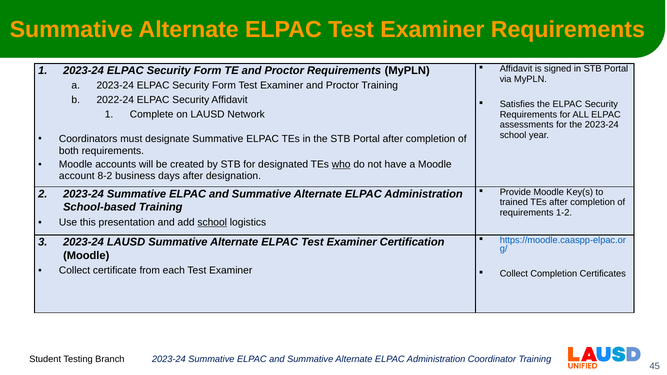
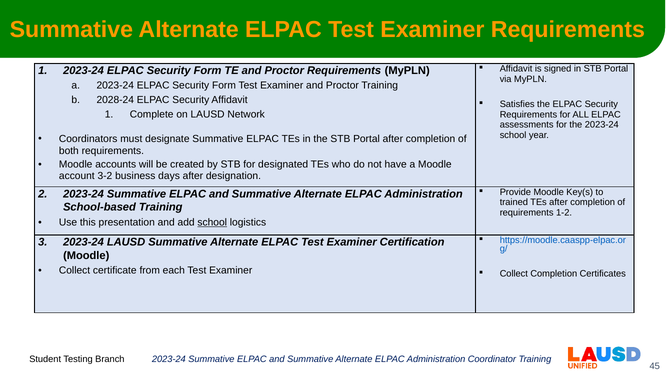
2022-24: 2022-24 -> 2028-24 (115, 100)
who underline: present -> none (341, 164)
8-2: 8-2 -> 3-2 (105, 176)
